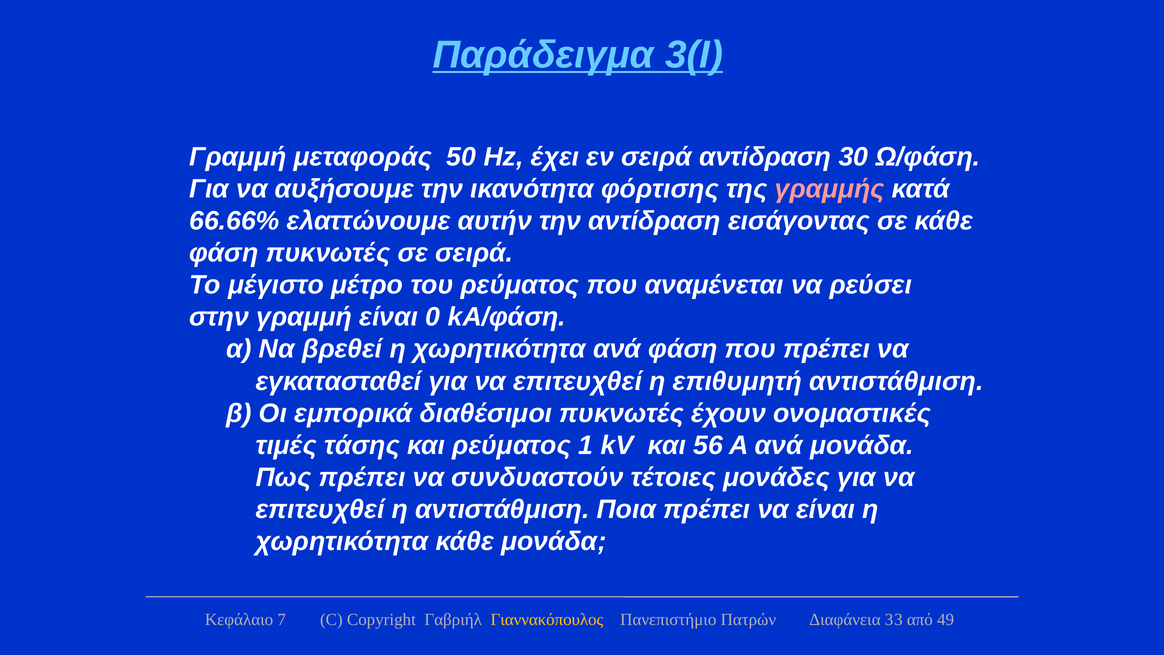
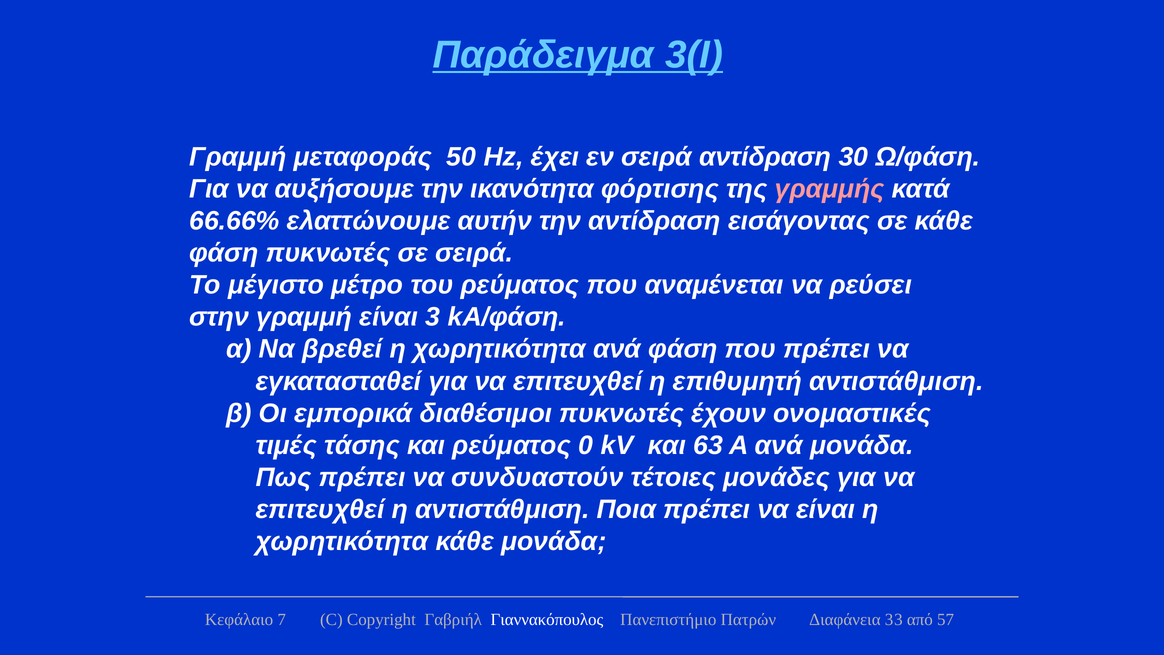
0: 0 -> 3 (433, 317)
1: 1 -> 0 (586, 445)
56: 56 -> 63 (708, 445)
Γιαννακόπουλος colour: yellow -> white (547, 619)
49: 49 -> 57 (946, 619)
